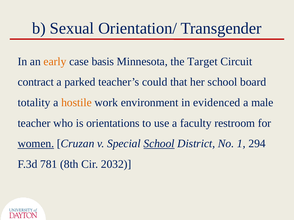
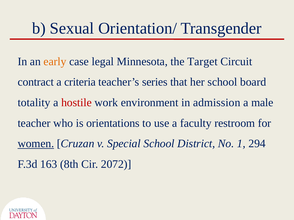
basis: basis -> legal (103, 62)
parked: parked -> criteria (80, 82)
could: could -> series (155, 82)
hostile colour: orange -> red (76, 103)
evidenced: evidenced -> admission (217, 103)
School underline: present -> none (159, 144)
781: 781 -> 163 (49, 165)
2032: 2032 -> 2072 (116, 165)
